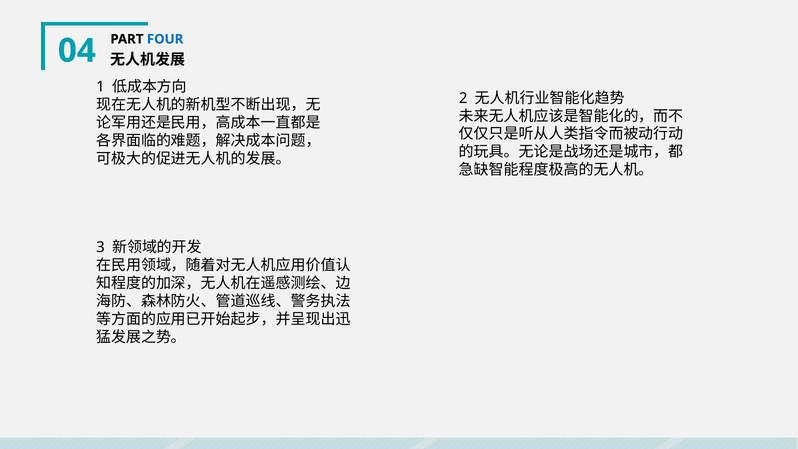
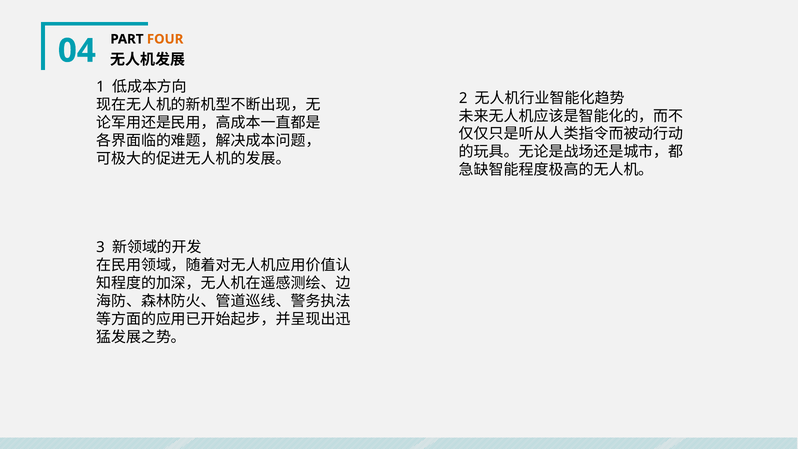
FOUR colour: blue -> orange (165, 39)
